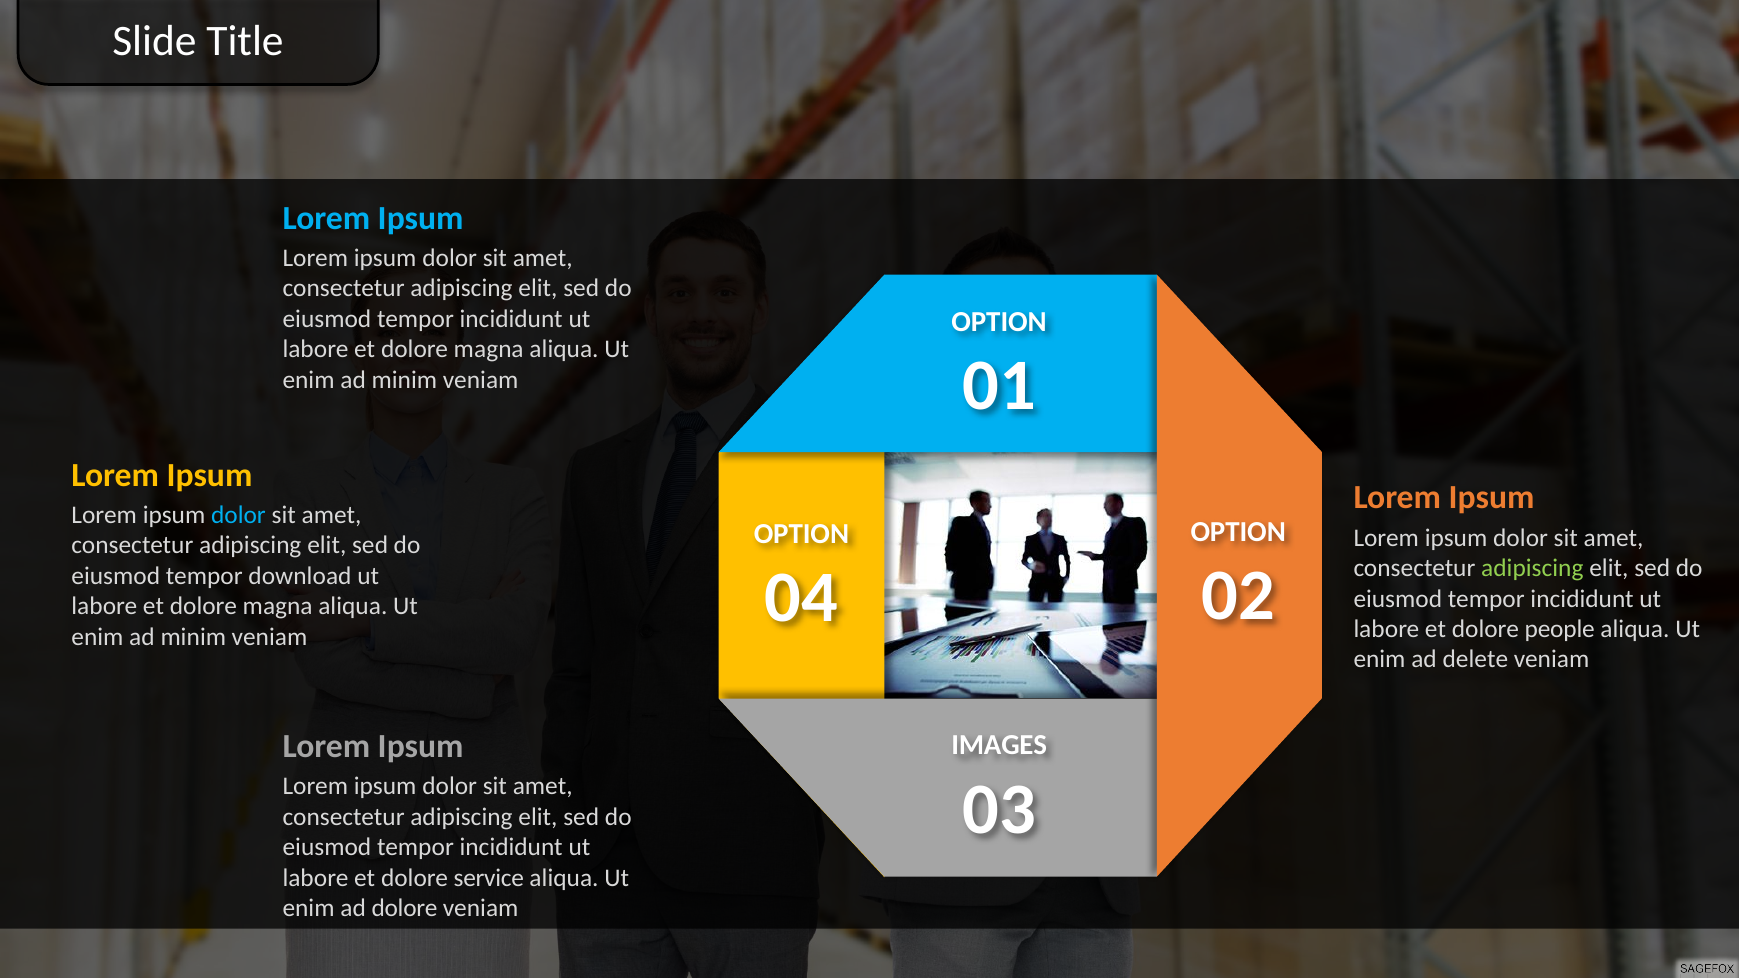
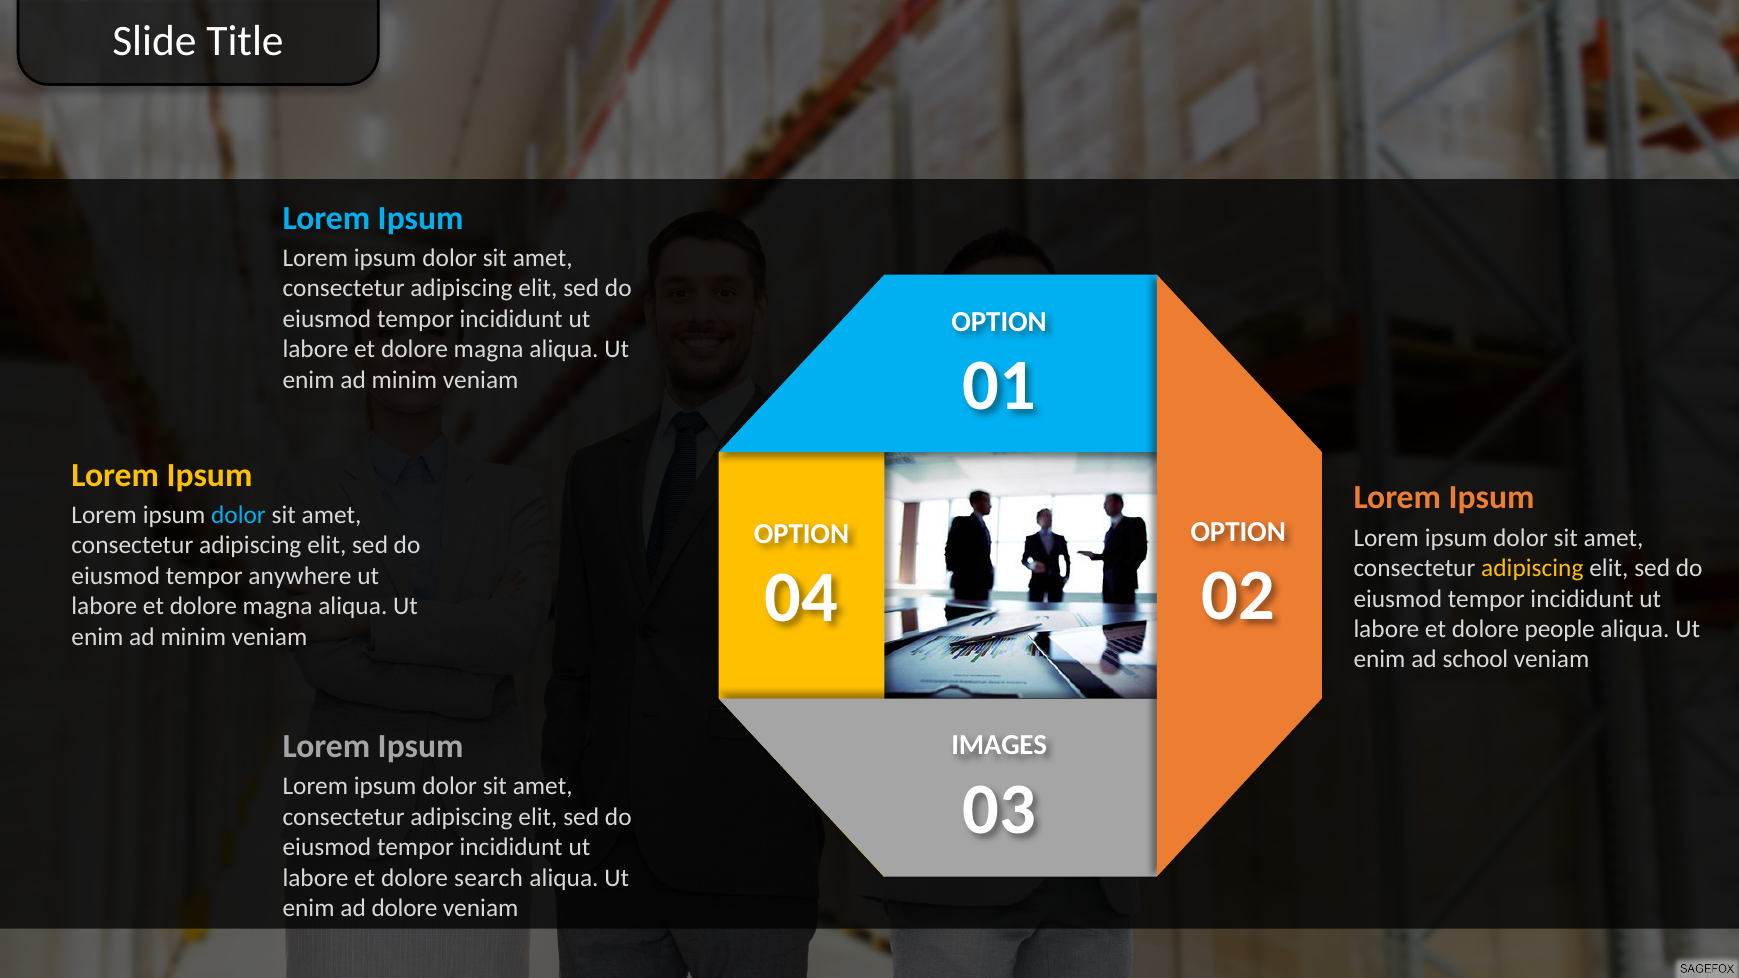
adipiscing colour: light green -> yellow (1532, 568)
download: download -> anywhere (300, 576)
delete: delete -> school (1475, 660)
service: service -> search (489, 878)
